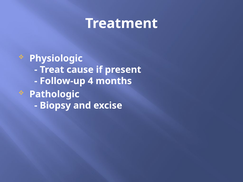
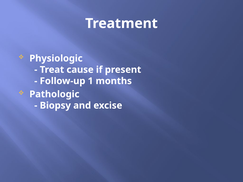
4: 4 -> 1 (90, 81)
